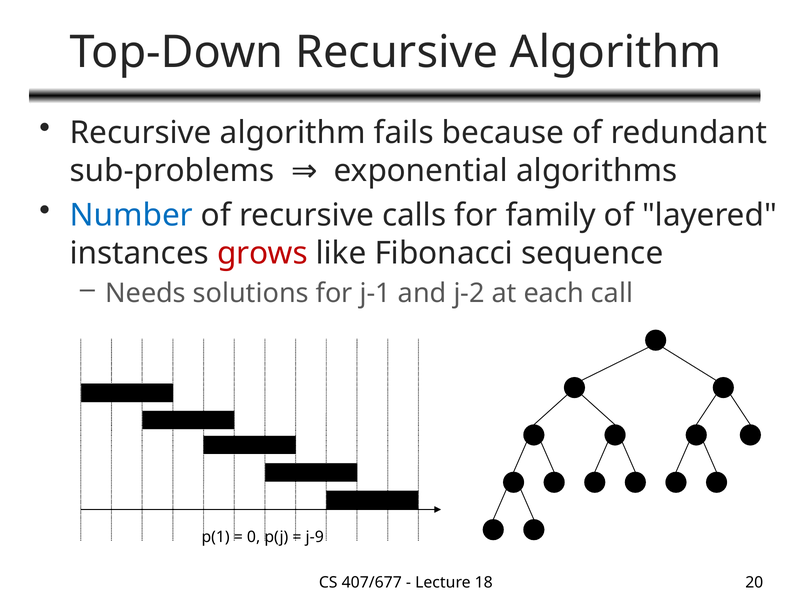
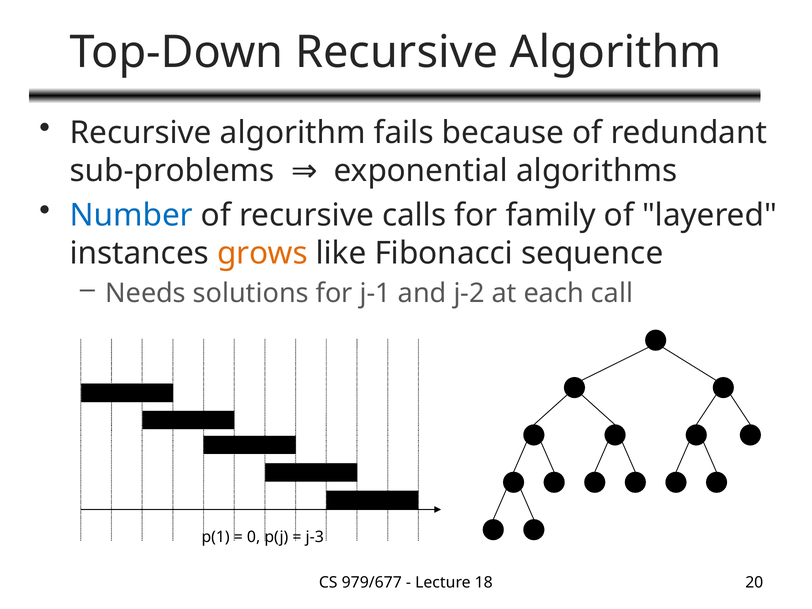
grows colour: red -> orange (262, 253)
j-9: j-9 -> j-3 (315, 537)
407/677: 407/677 -> 979/677 (372, 583)
